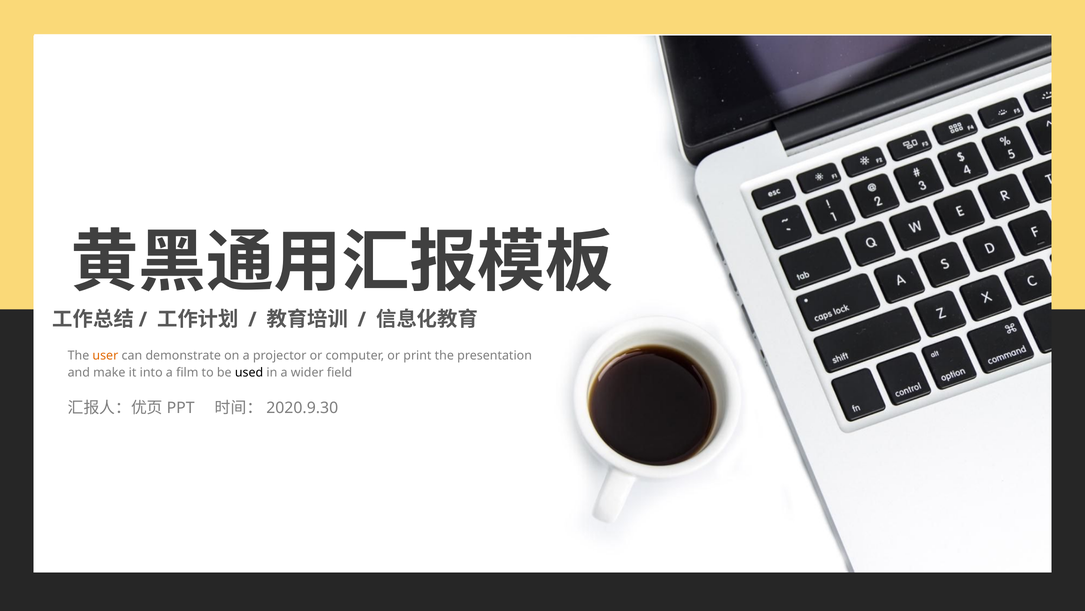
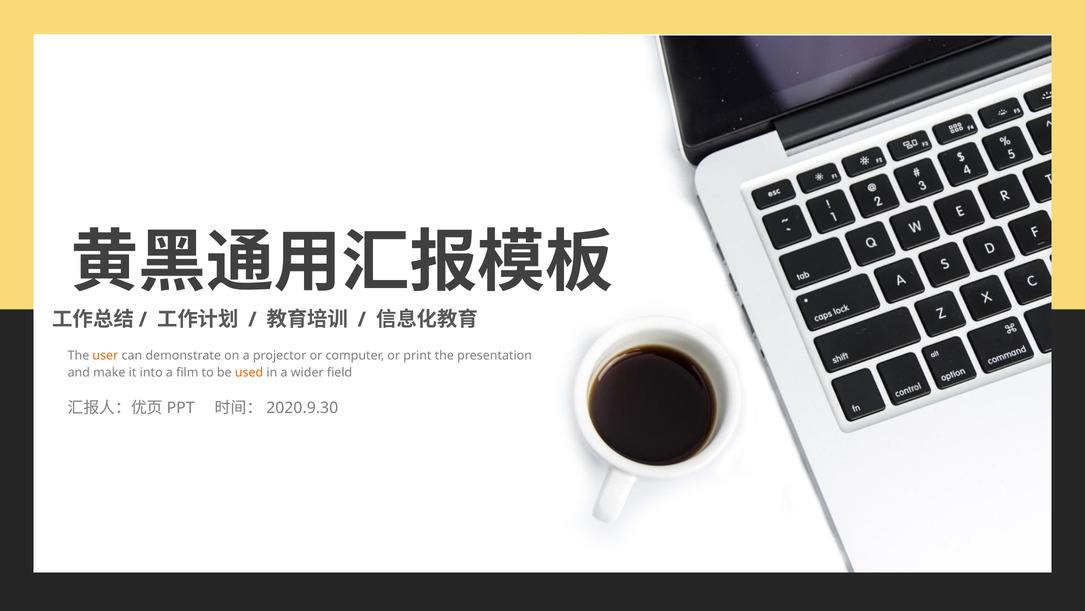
used colour: black -> orange (249, 372)
